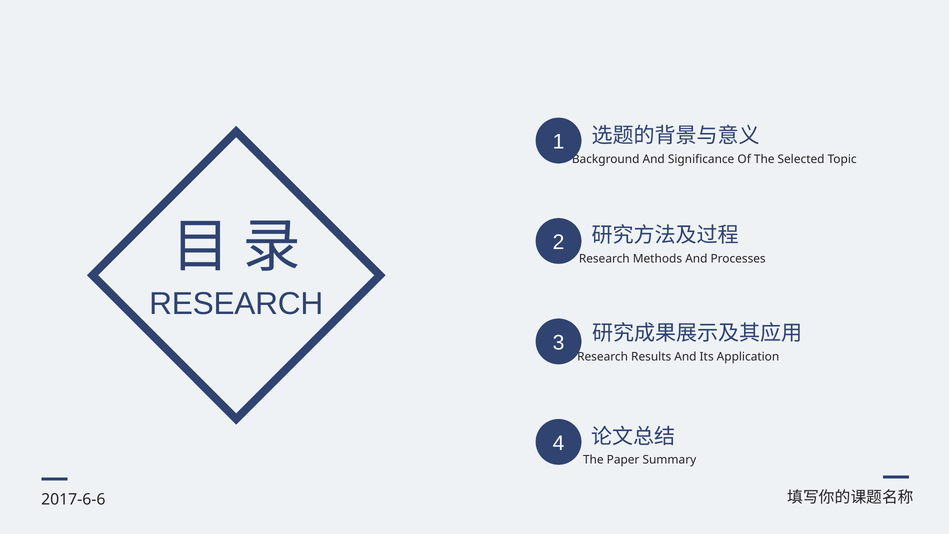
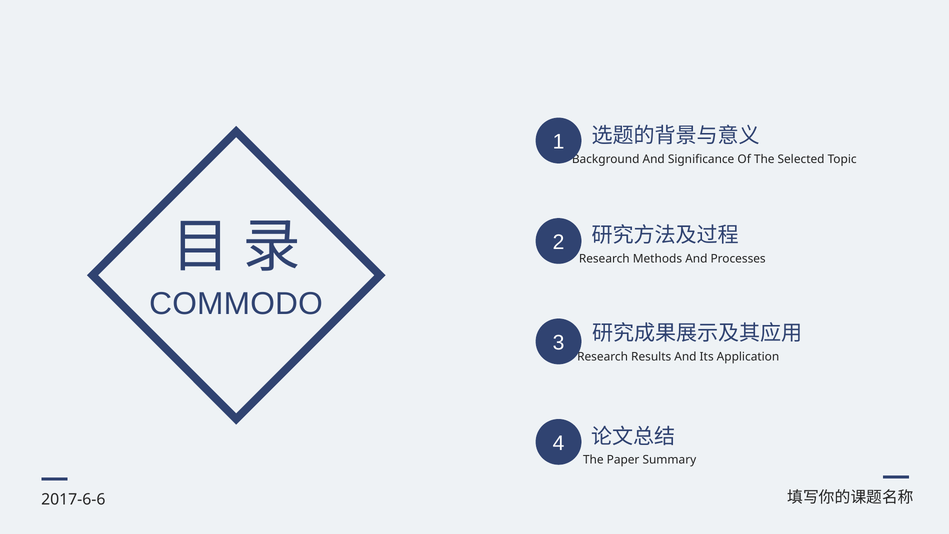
RESEARCH: RESEARCH -> COMMODO (236, 304)
